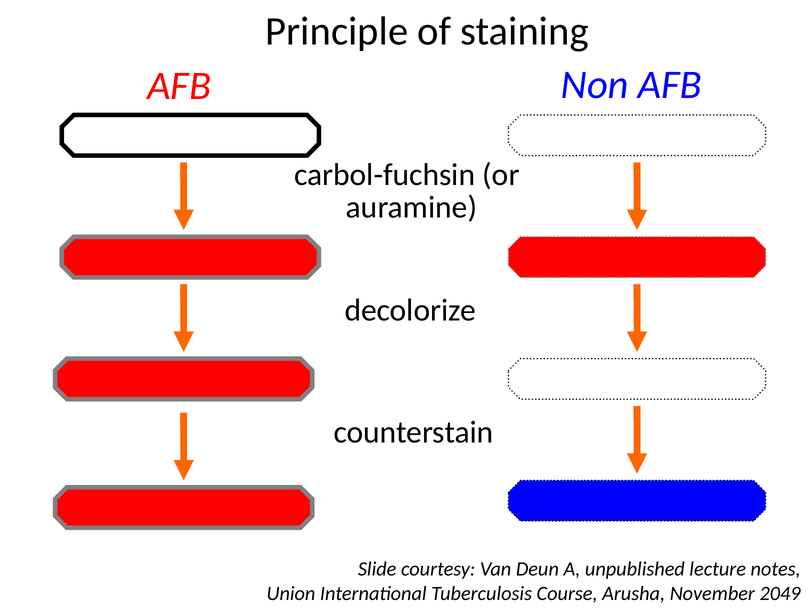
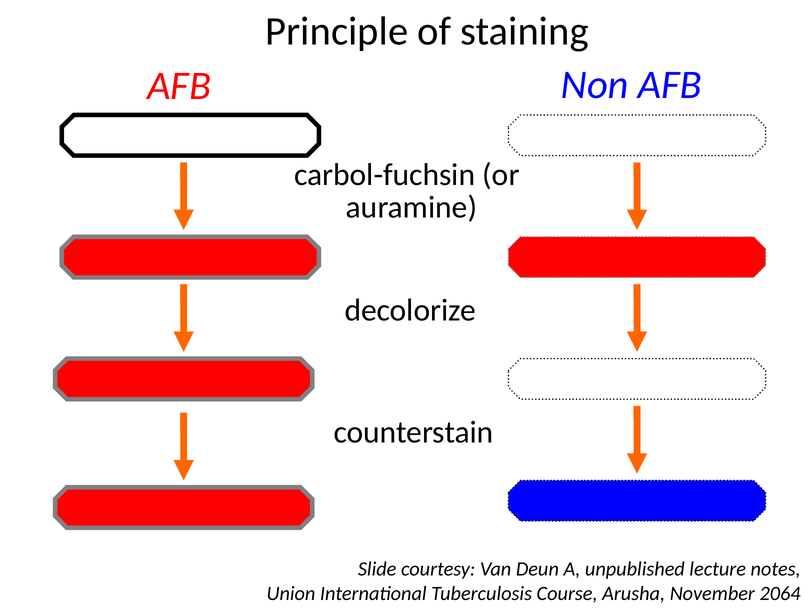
2049: 2049 -> 2064 (780, 594)
